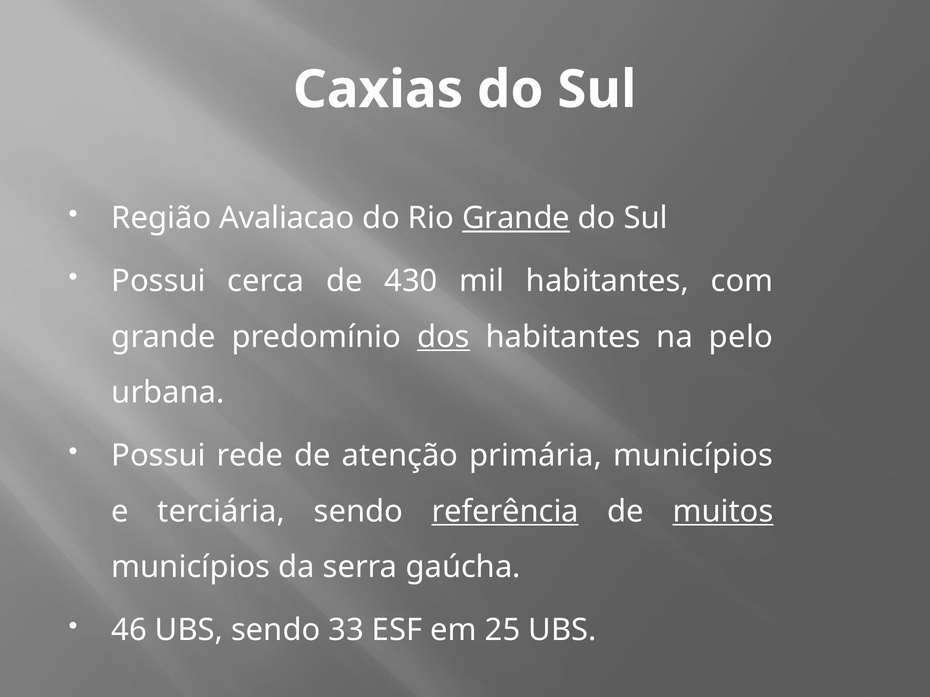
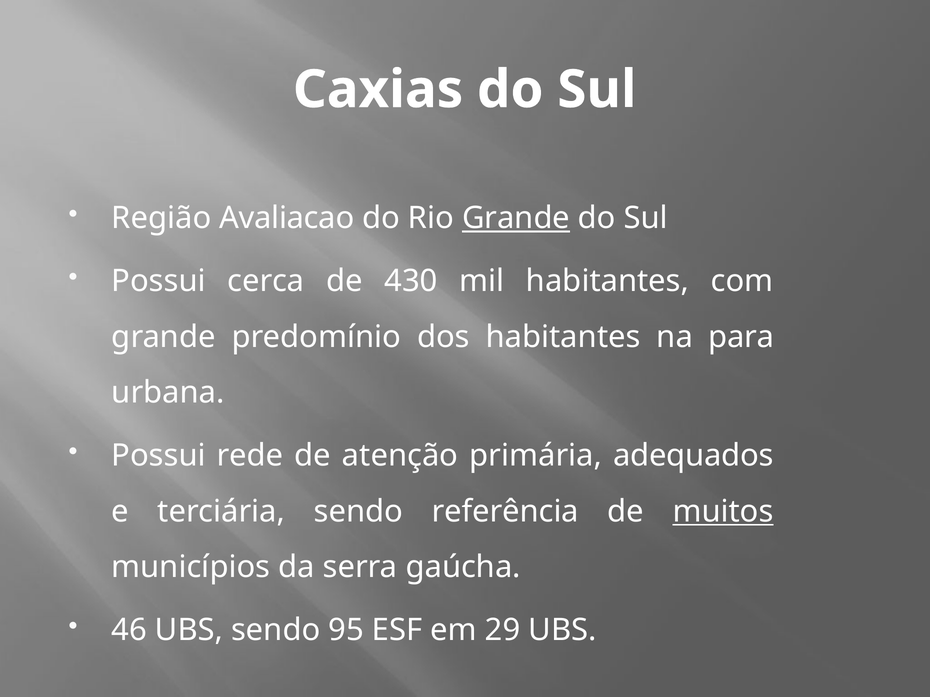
dos underline: present -> none (443, 337)
pelo: pelo -> para (741, 337)
primária municípios: municípios -> adequados (693, 456)
referência underline: present -> none (505, 512)
33: 33 -> 95 (346, 631)
25: 25 -> 29 (503, 631)
